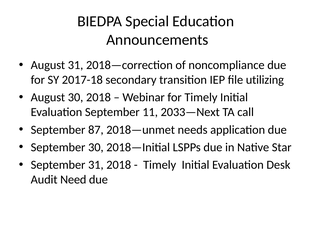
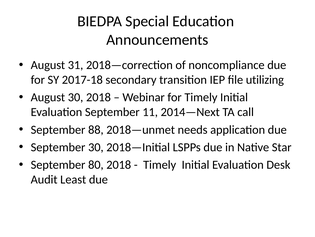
2033—Next: 2033—Next -> 2014—Next (190, 112)
87: 87 -> 88 (96, 129)
September 31: 31 -> 80 (96, 164)
Need: Need -> Least (73, 179)
